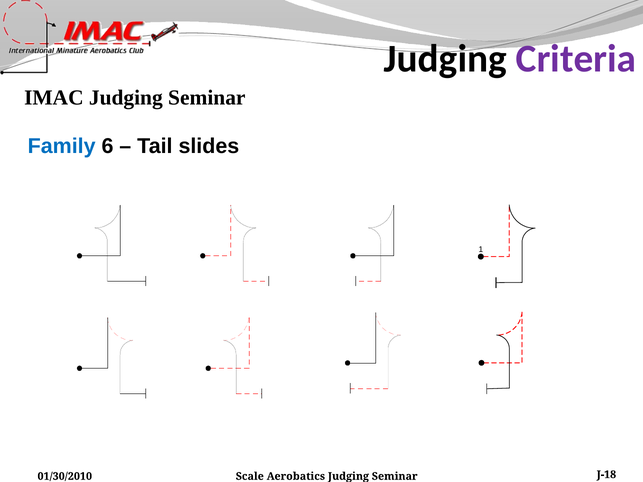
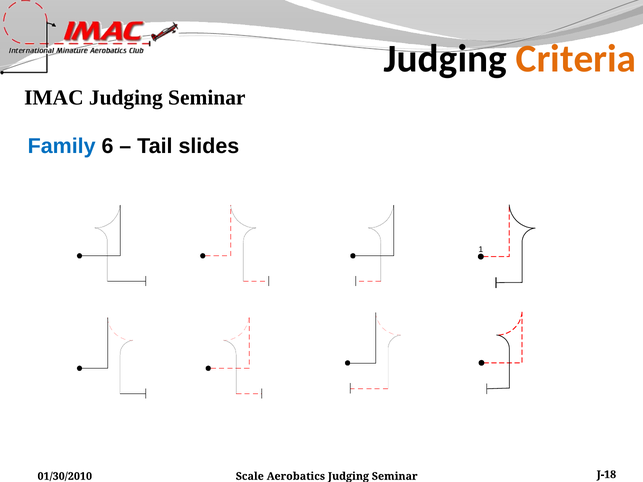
Criteria colour: purple -> orange (576, 59)
